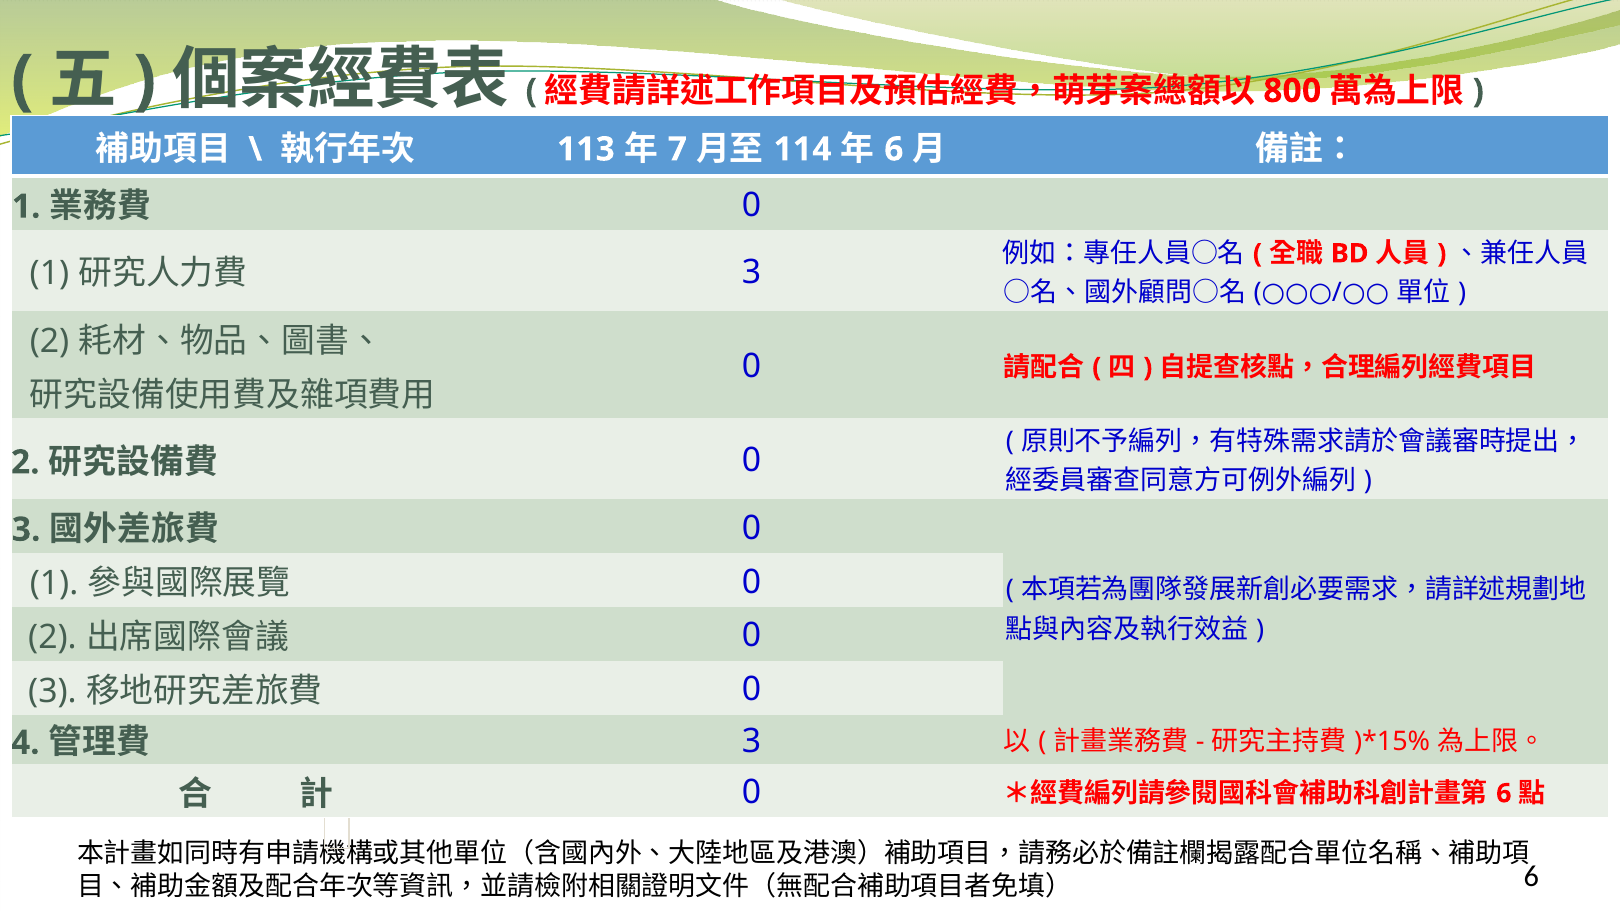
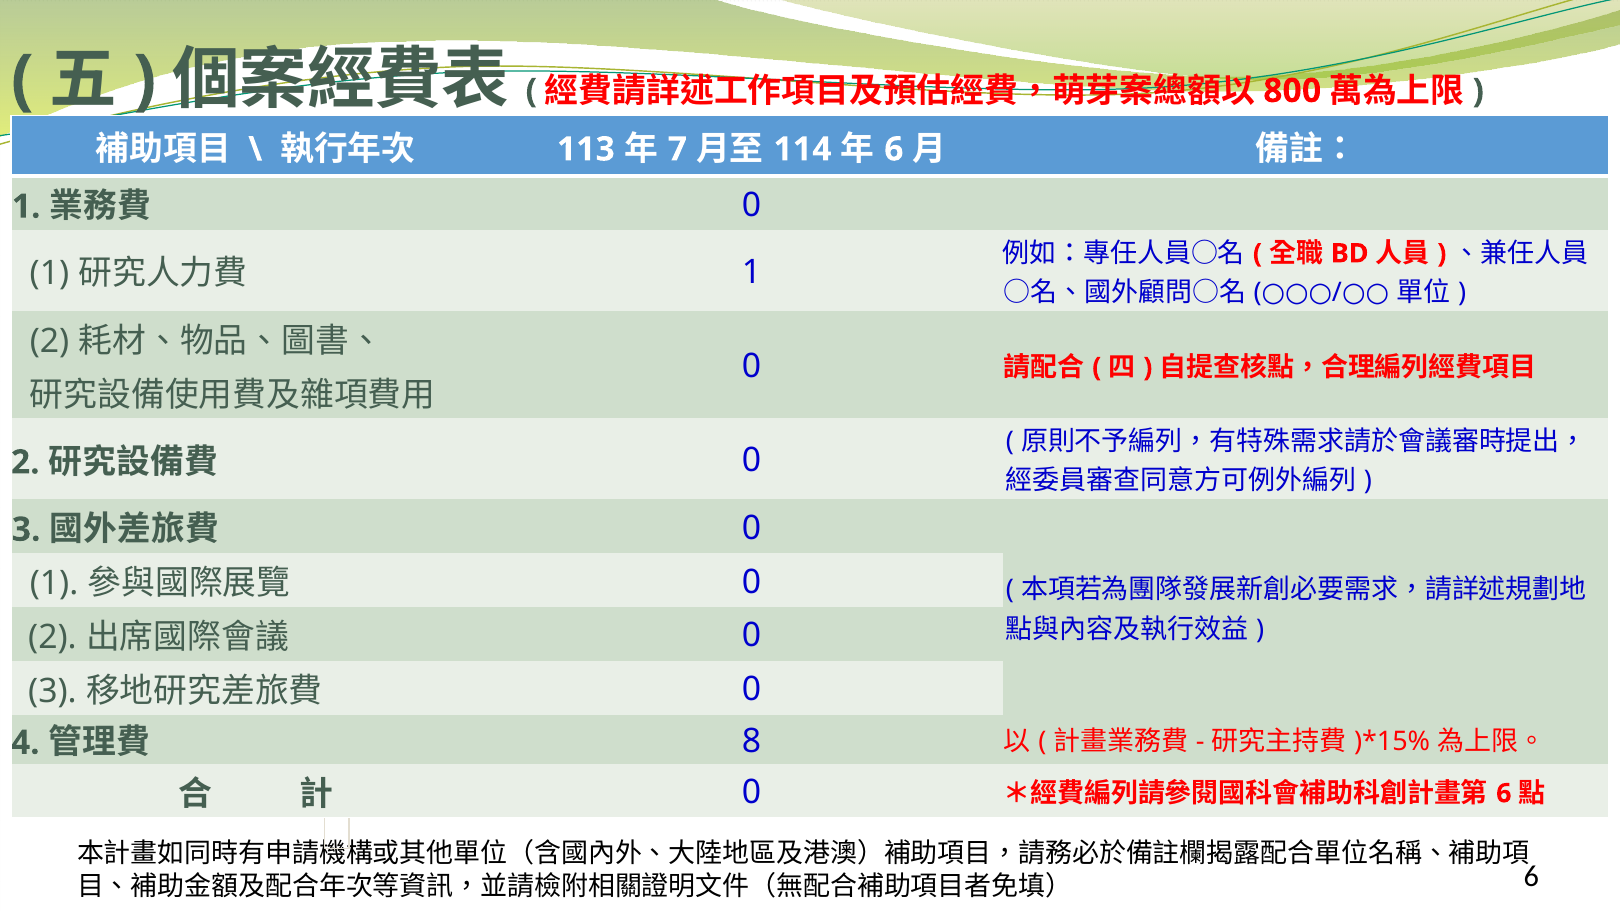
3: 3 -> 1 (752, 272)
3: 3 -> 8 (752, 741)
